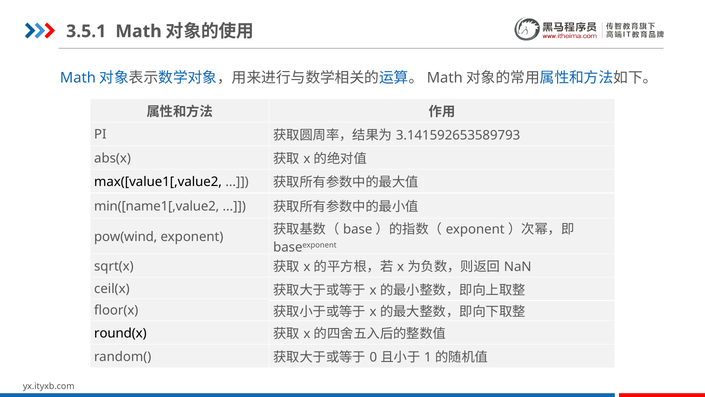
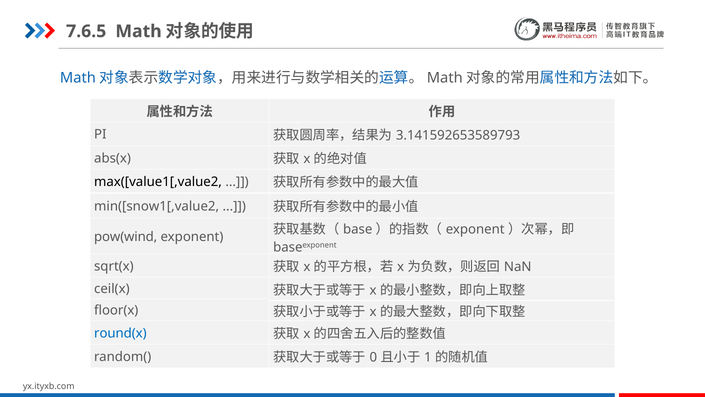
3.5.1: 3.5.1 -> 7.6.5 (86, 31)
min([name1[,value2: min([name1[,value2 -> min([snow1[,value2 (157, 206)
round(x colour: black -> blue (120, 333)
